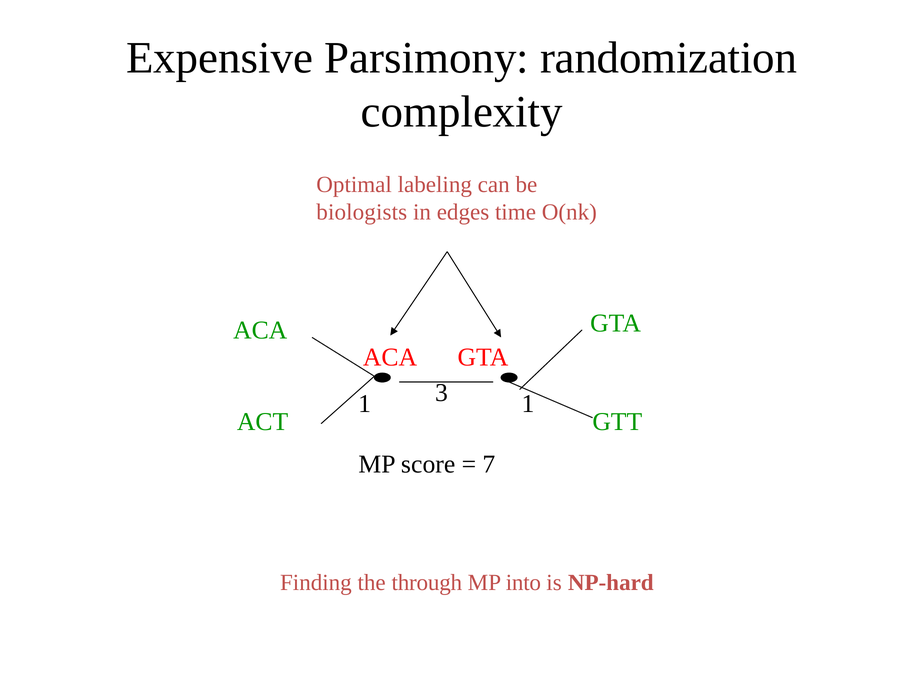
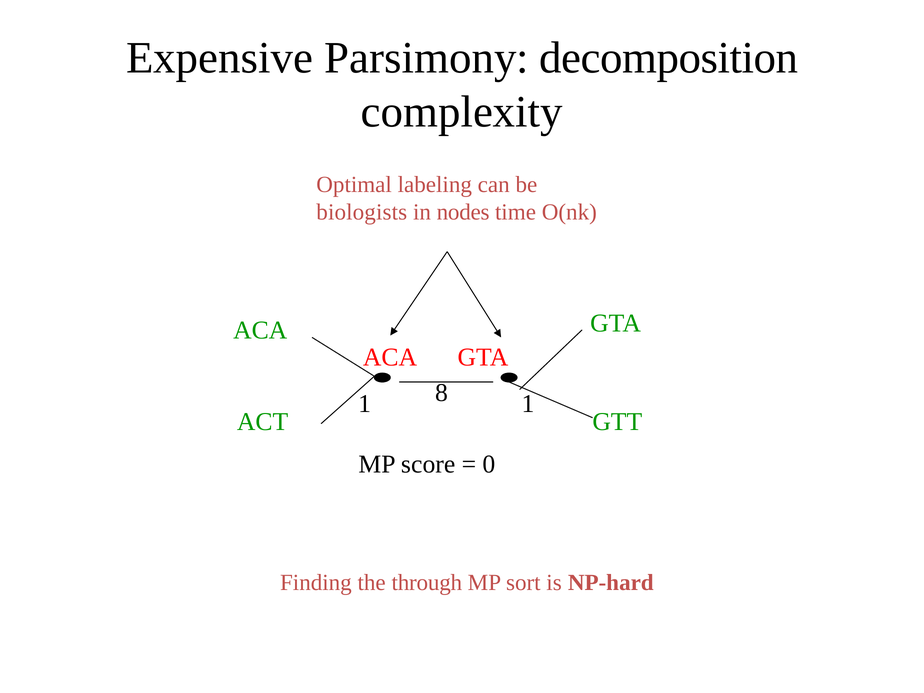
randomization: randomization -> decomposition (669, 58)
edges: edges -> nodes (463, 212)
3: 3 -> 8 (441, 393)
7: 7 -> 0 (489, 464)
into: into -> sort (523, 583)
